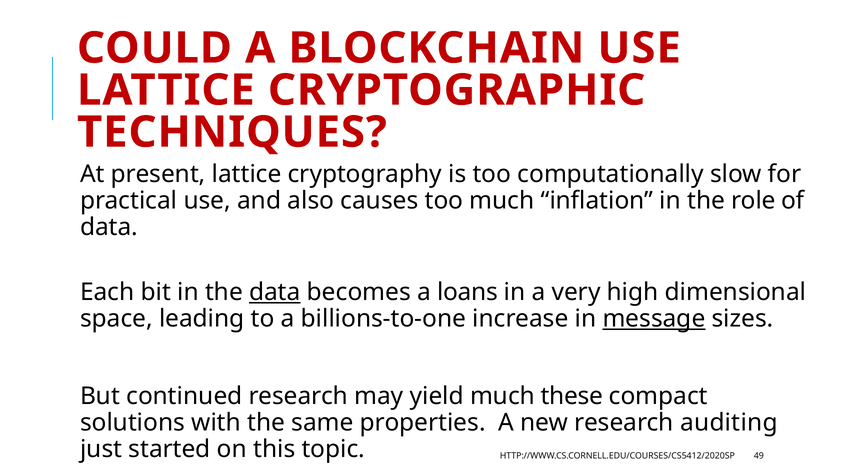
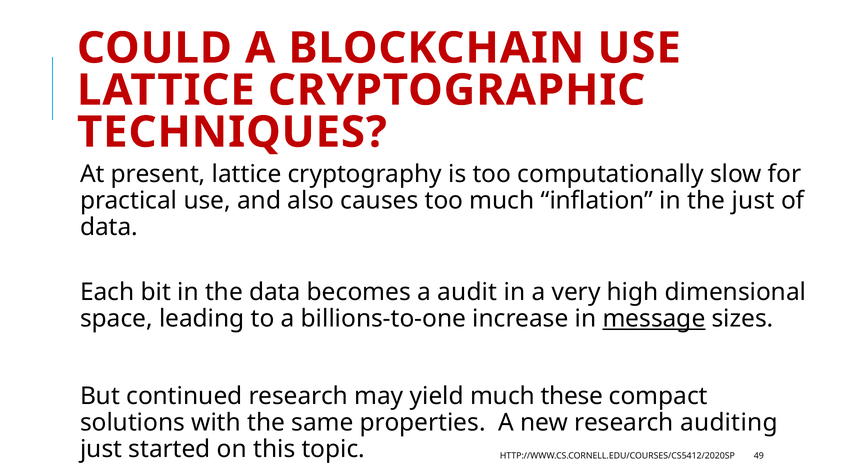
the role: role -> just (753, 200)
data underline: present -> none (275, 292)
loans: loans -> audit (467, 292)
